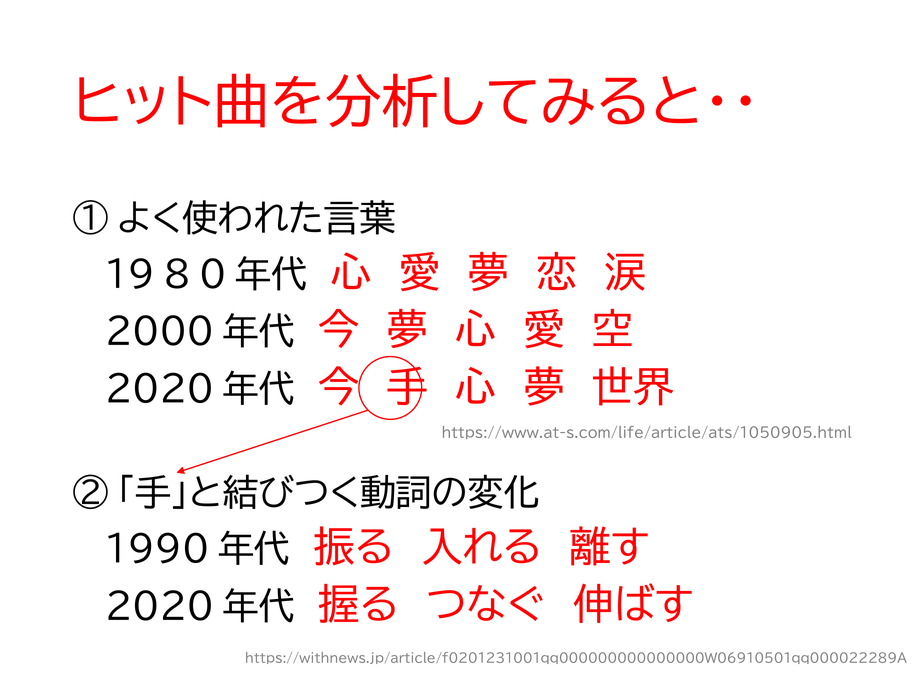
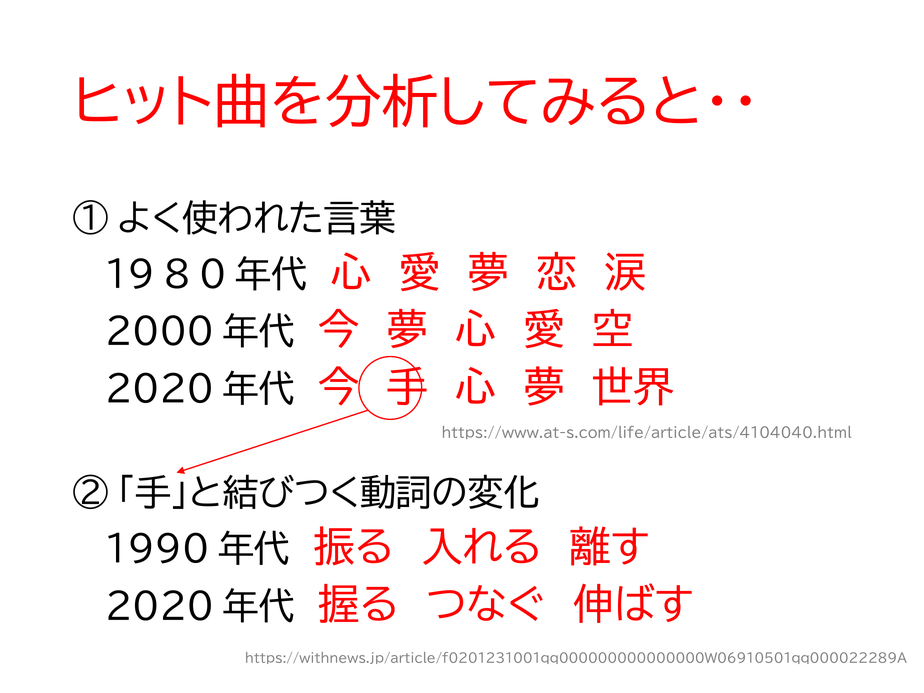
https://www.at-s.com/life/article/ats/1050905.html: https://www.at-s.com/life/article/ats/1050905.html -> https://www.at-s.com/life/article/ats/4104040.html (647, 433)
